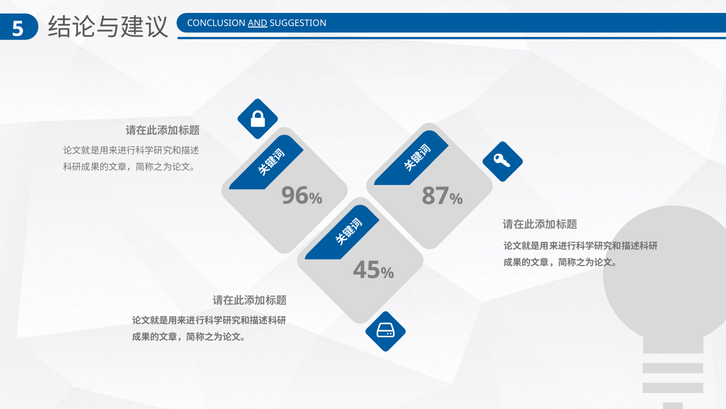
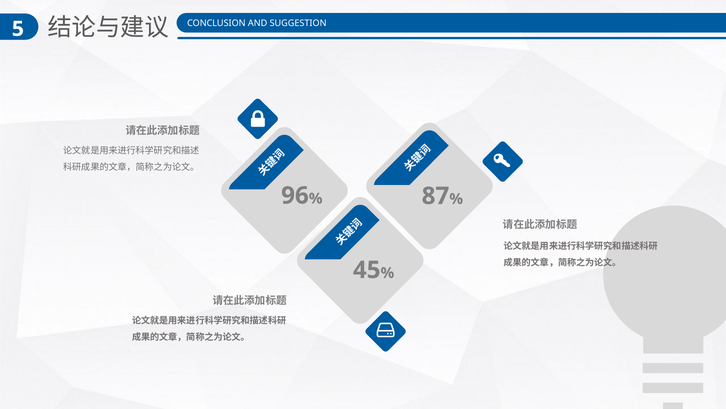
AND underline: present -> none (258, 23)
